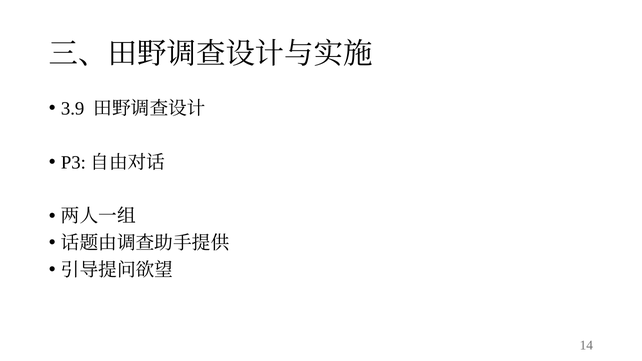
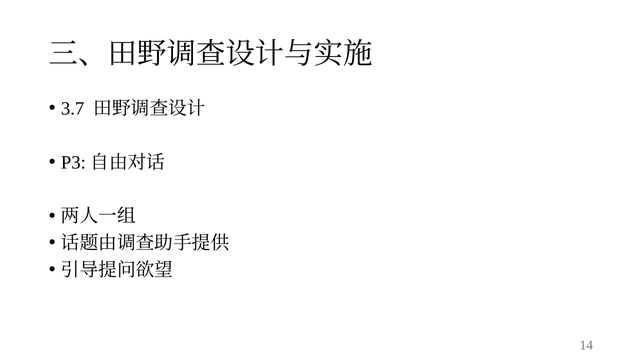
3.9: 3.9 -> 3.7 (73, 109)
